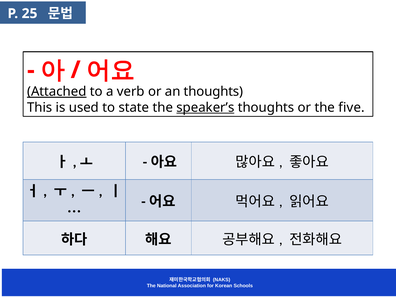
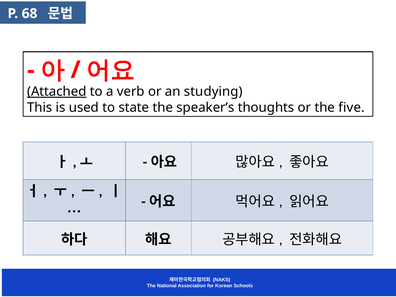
25: 25 -> 68 (30, 14)
an thoughts: thoughts -> studying (213, 92)
speaker’s underline: present -> none (205, 107)
